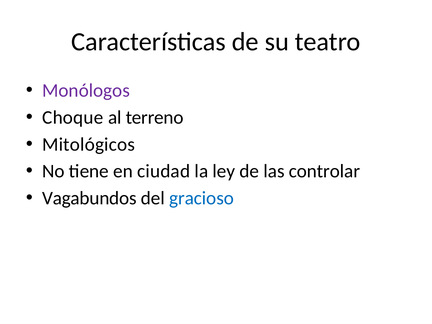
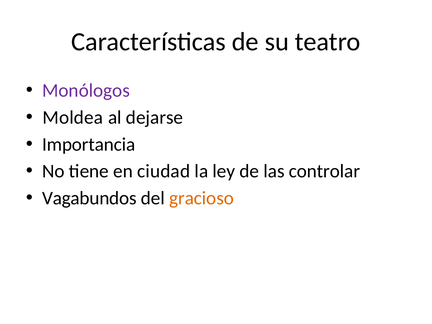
Choque: Choque -> Moldea (73, 118)
terreno: terreno -> dejarse (155, 118)
Mitológicos: Mitológicos -> Importancia (89, 144)
gracioso colour: blue -> orange (202, 198)
